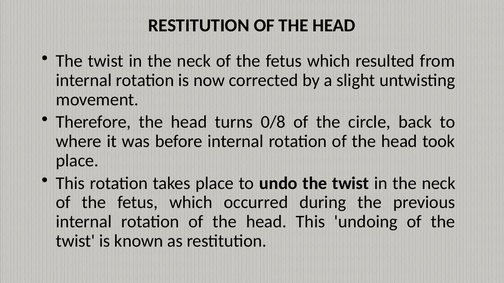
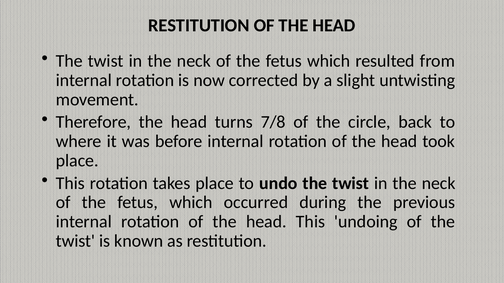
0/8: 0/8 -> 7/8 (273, 122)
